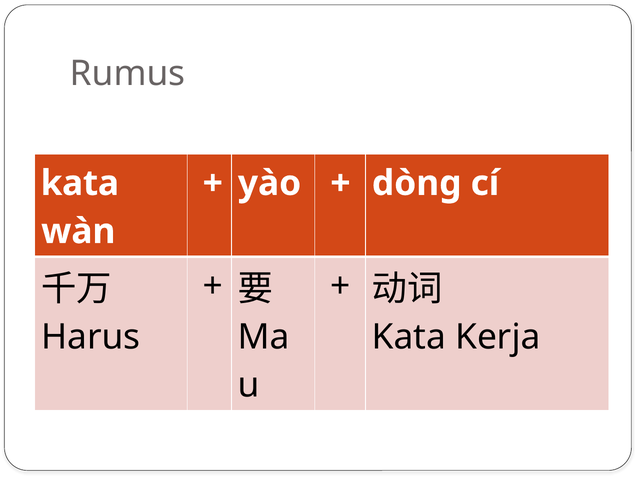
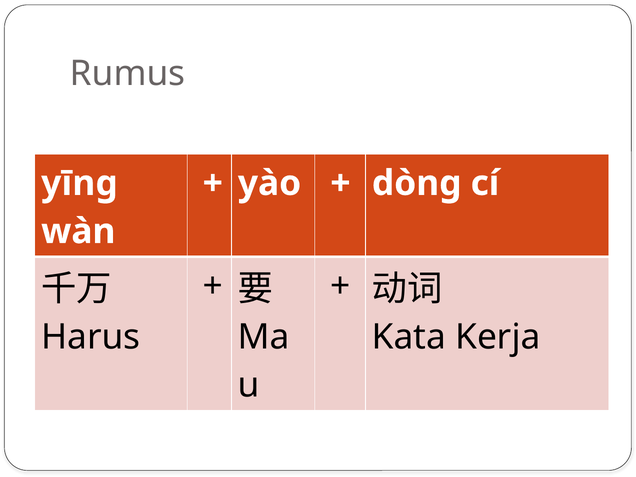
kata: kata -> yīng (79, 183)
